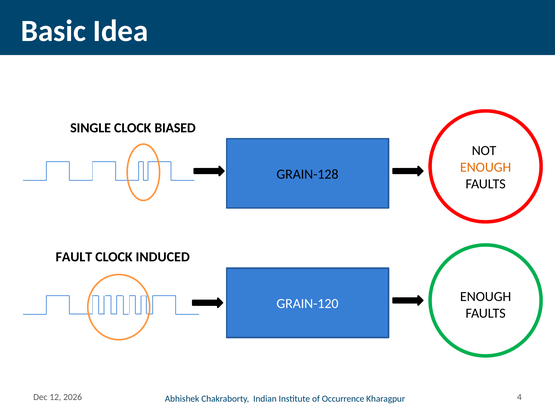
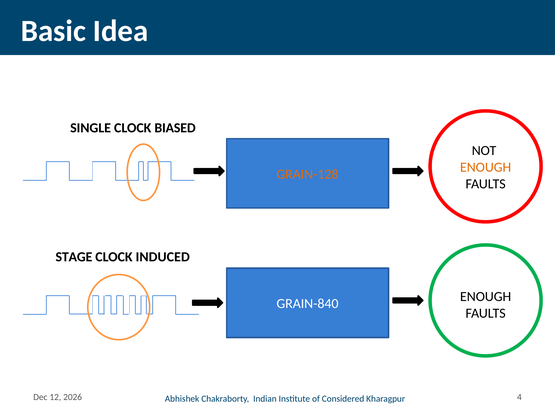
GRAIN-128 colour: black -> orange (307, 174)
FAULT: FAULT -> STAGE (74, 257)
GRAIN-120: GRAIN-120 -> GRAIN-840 (307, 304)
Occurrence: Occurrence -> Considered (343, 399)
